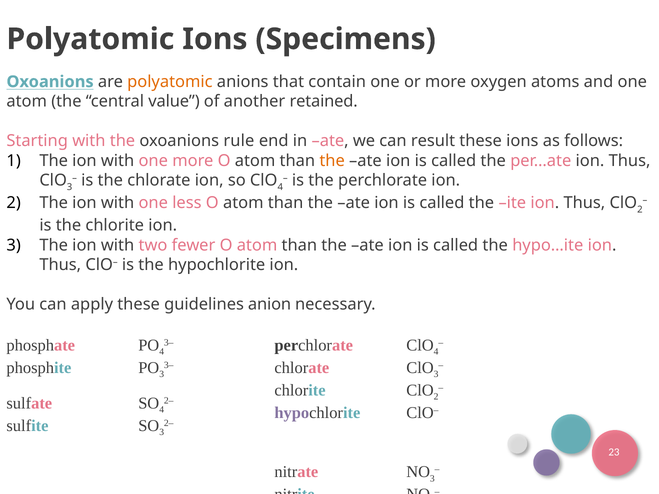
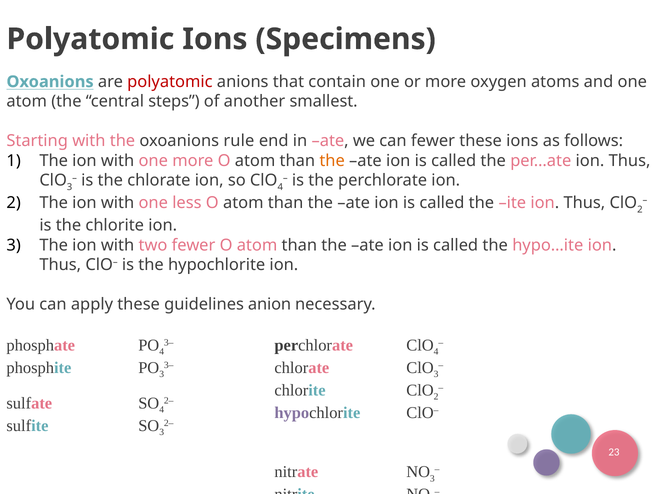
polyatomic colour: orange -> red (170, 82)
value: value -> steps (174, 102)
retained: retained -> smallest (324, 102)
can result: result -> fewer (433, 141)
